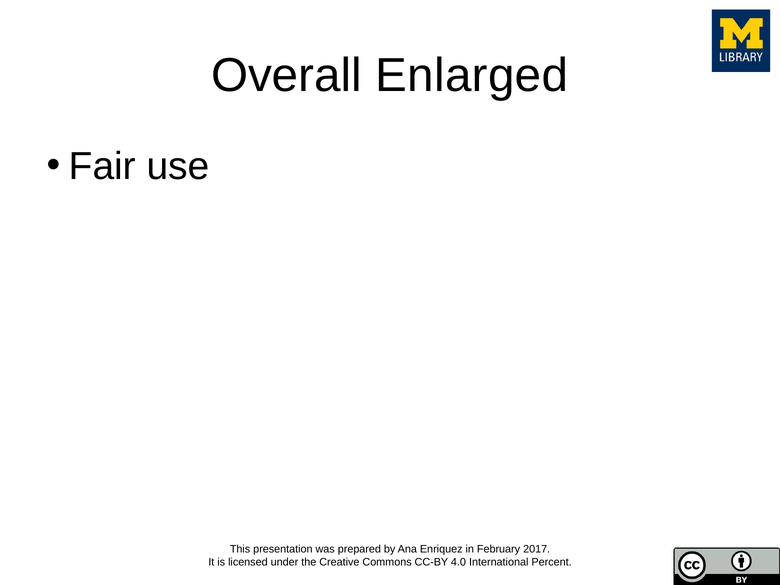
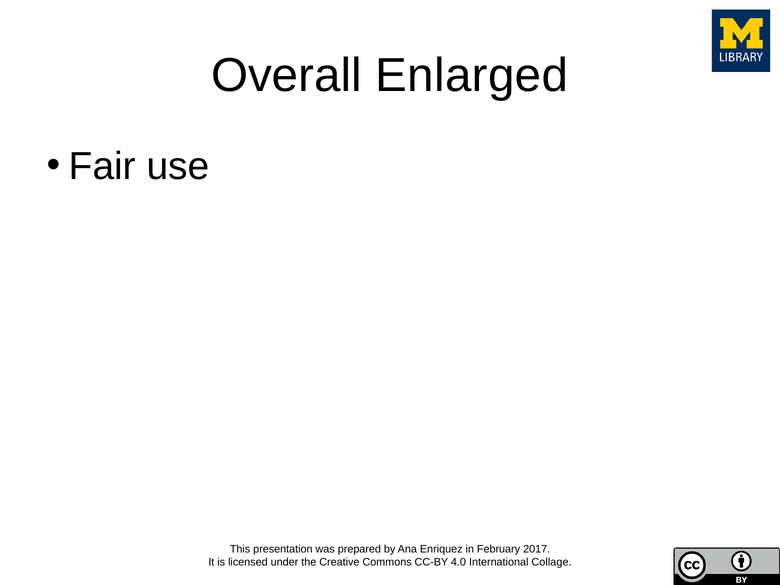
Percent: Percent -> Collage (552, 562)
